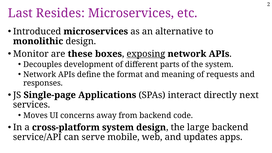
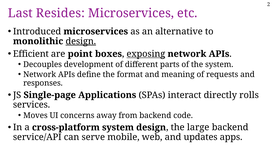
design underline: none -> present (81, 41)
Monitor: Monitor -> Efficient (31, 54)
these: these -> point (80, 54)
next: next -> rolls (249, 95)
